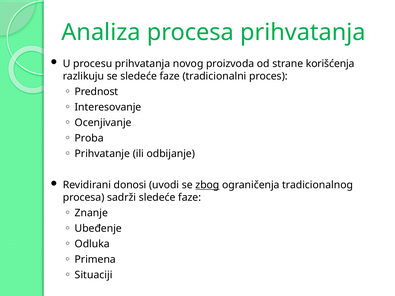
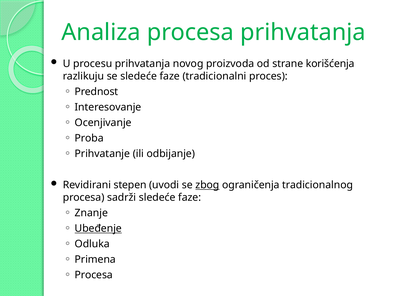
donosi: donosi -> stepen (130, 185)
Ubeđenje underline: none -> present (98, 229)
Situaciji: Situaciji -> Procesa (94, 275)
